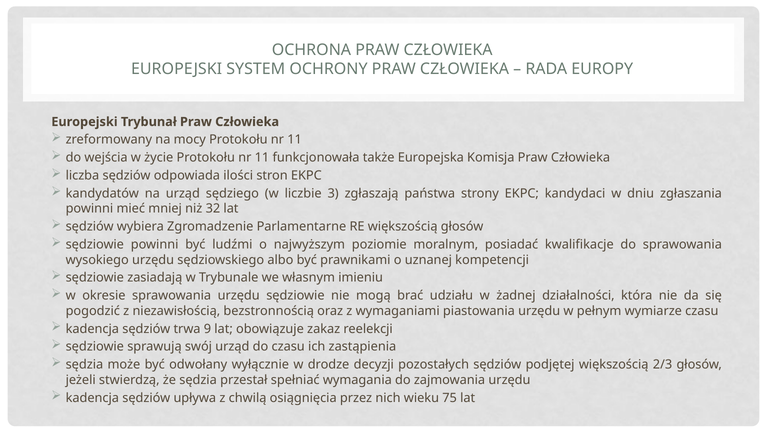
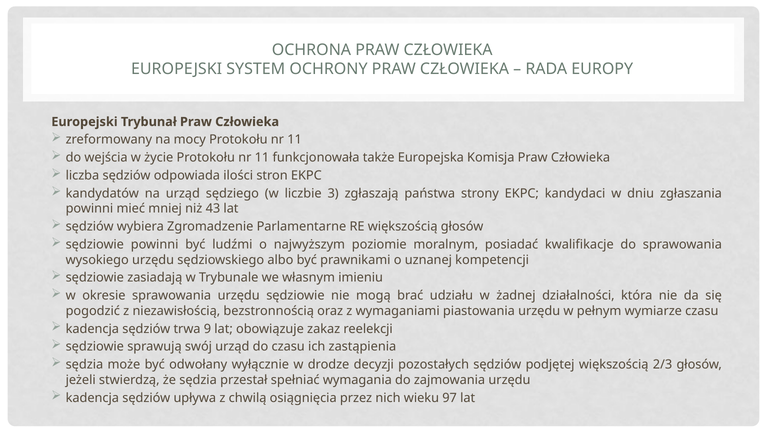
32: 32 -> 43 (213, 208)
75: 75 -> 97 (450, 397)
